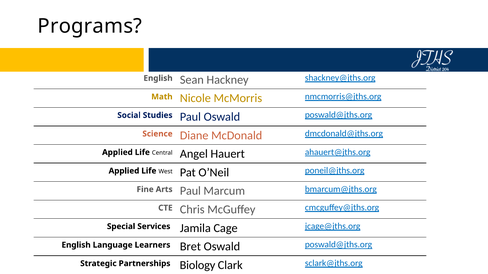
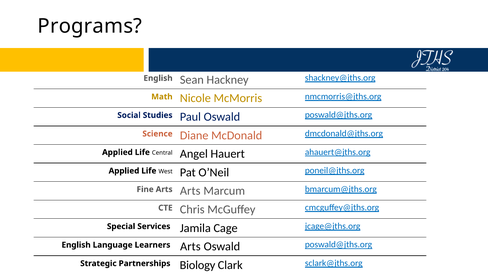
Arts Paul: Paul -> Arts (190, 191)
Learners Bret: Bret -> Arts (190, 247)
